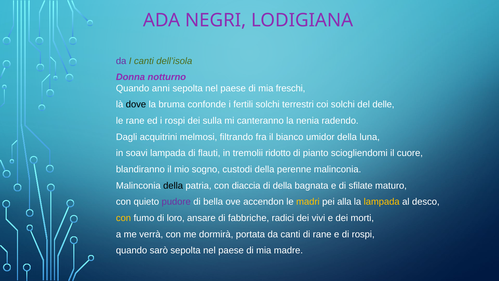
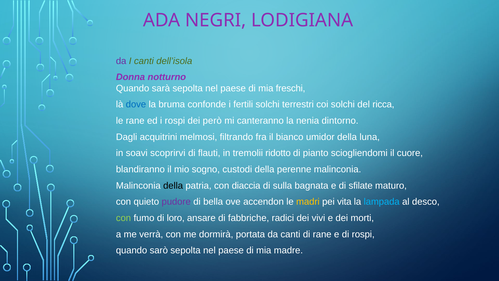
anni: anni -> sarà (161, 88)
dove colour: black -> blue (136, 104)
delle: delle -> ricca (383, 104)
sulla: sulla -> però (212, 121)
radendo: radendo -> dintorno (340, 121)
soavi lampada: lampada -> scoprirvi (168, 153)
di della: della -> sulla (282, 185)
alla: alla -> vita (344, 202)
lampada colour: yellow -> light blue (382, 202)
con colour: yellow -> light green (123, 218)
